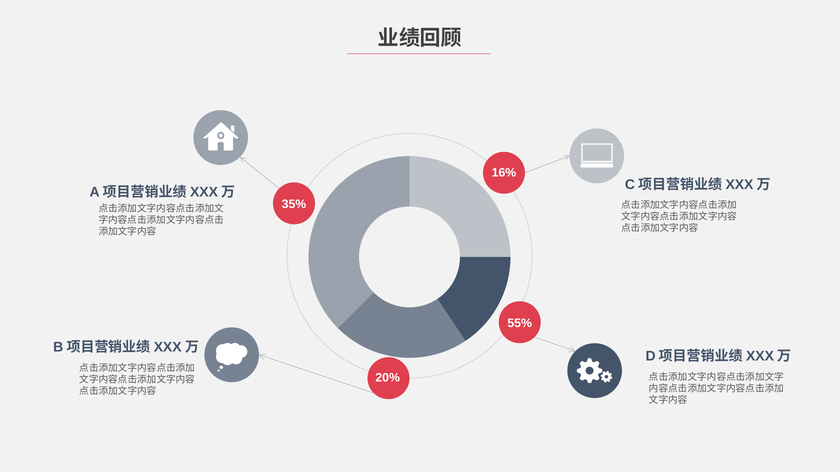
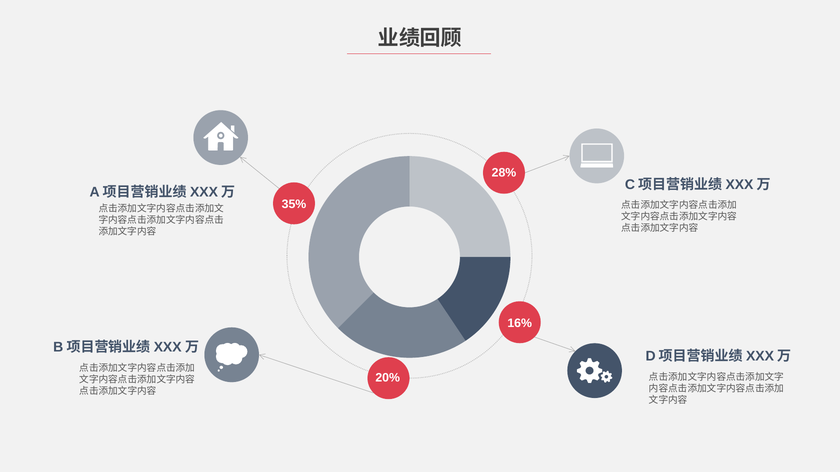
16%: 16% -> 28% (504, 173)
55%: 55% -> 16% (520, 323)
